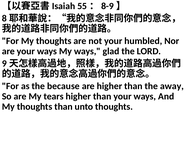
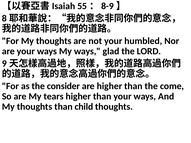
because: because -> consider (63, 86)
away: away -> come (172, 86)
unto: unto -> child (84, 107)
